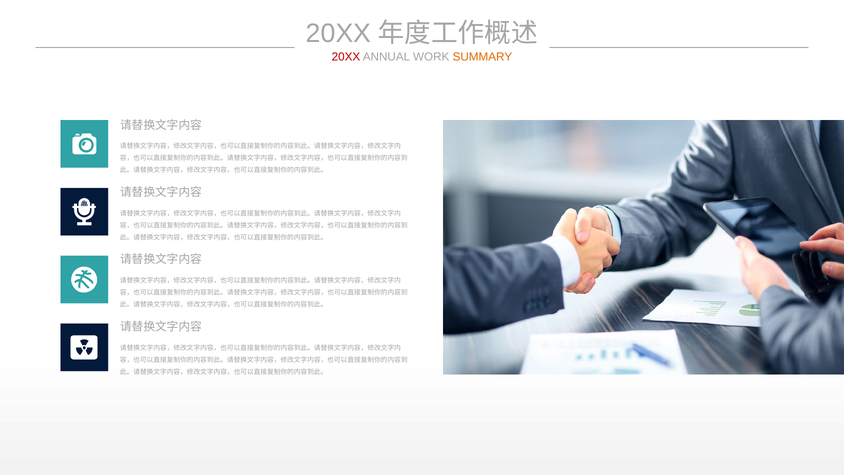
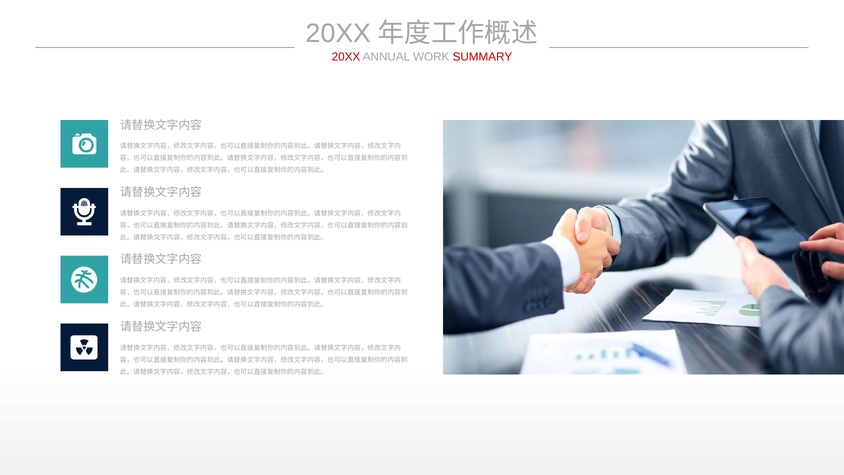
SUMMARY colour: orange -> red (482, 57)
